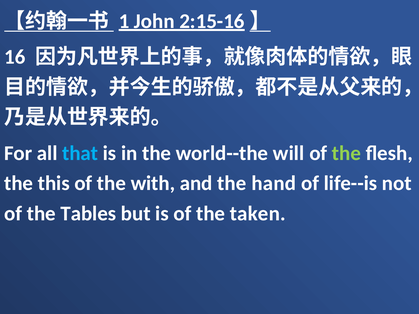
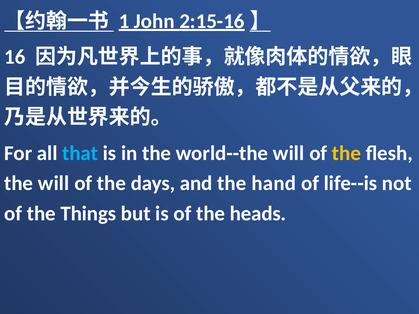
the colour: light green -> yellow (346, 153)
the this: this -> will (54, 184)
with: with -> days (153, 184)
Tables: Tables -> Things (88, 214)
taken: taken -> heads (258, 214)
